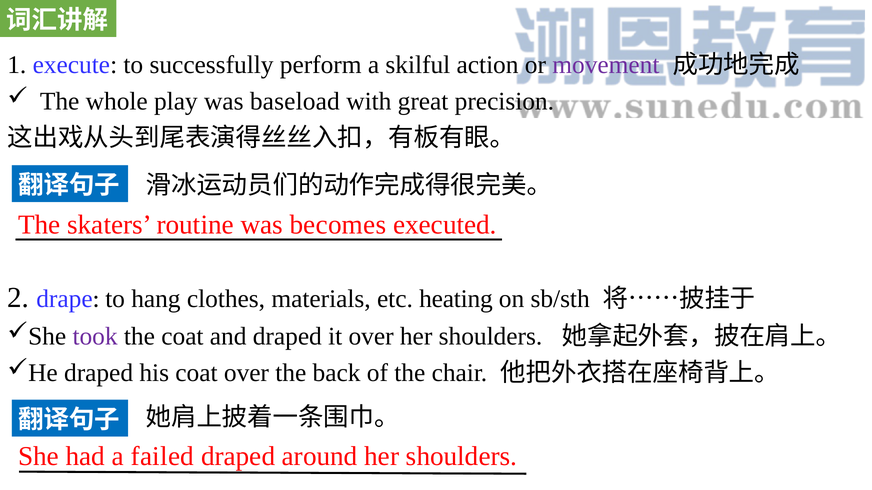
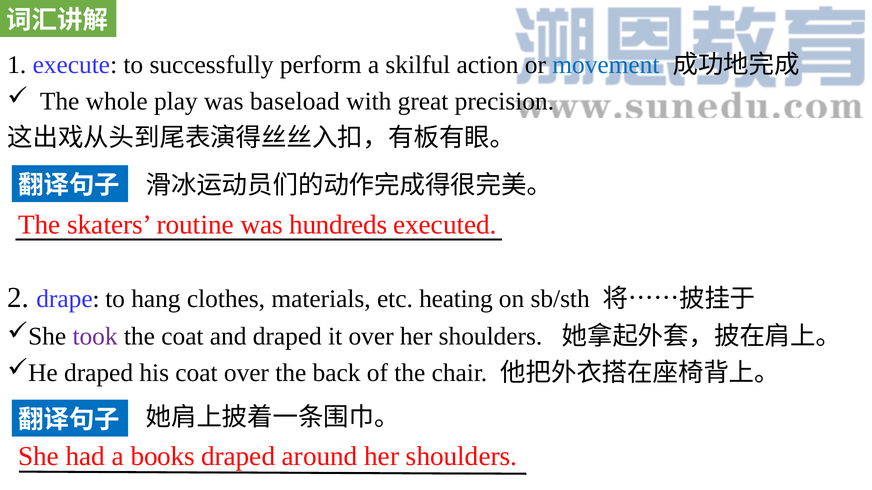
movement colour: purple -> blue (606, 65)
becomes: becomes -> hundreds (338, 225)
failed: failed -> books (163, 457)
